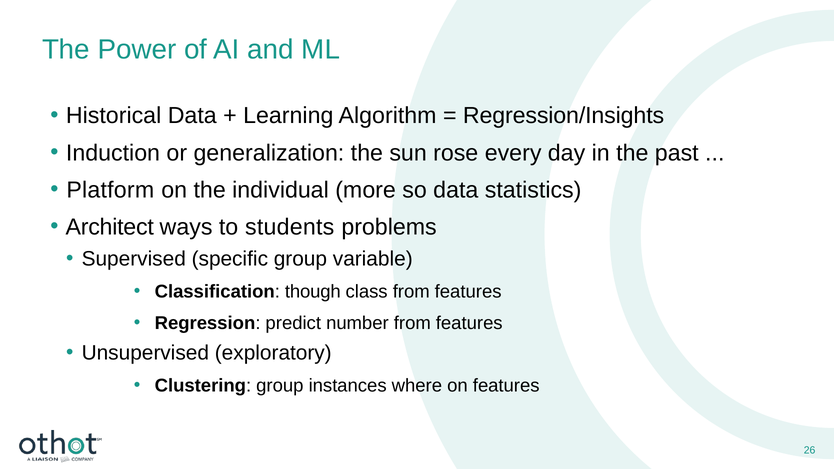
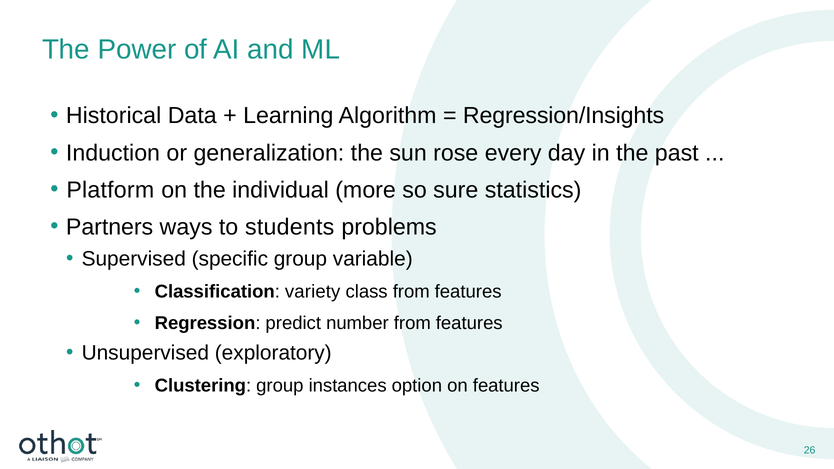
so data: data -> sure (456, 190)
Architect: Architect -> Partners (110, 227)
though: though -> variety (313, 292)
where: where -> option (417, 386)
